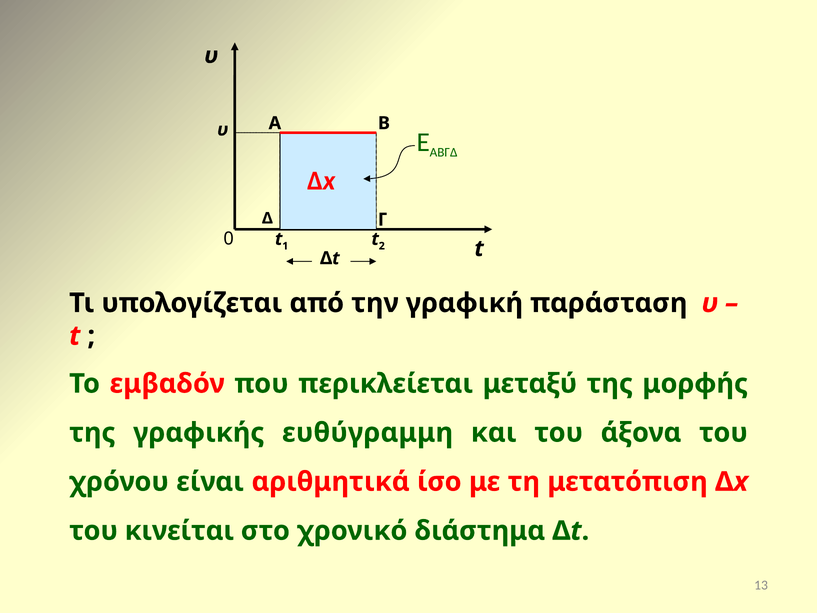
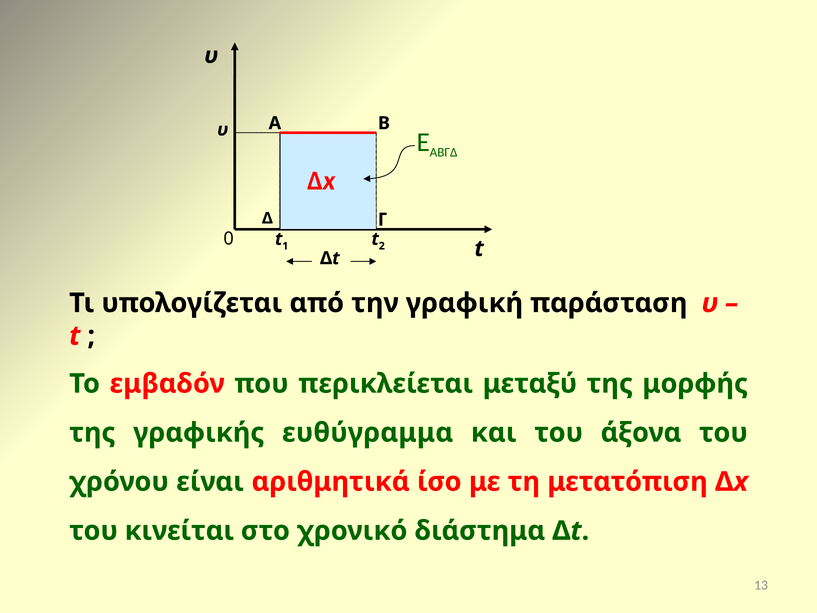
ευθύγραμμη: ευθύγραμμη -> ευθύγραμμα (368, 433)
